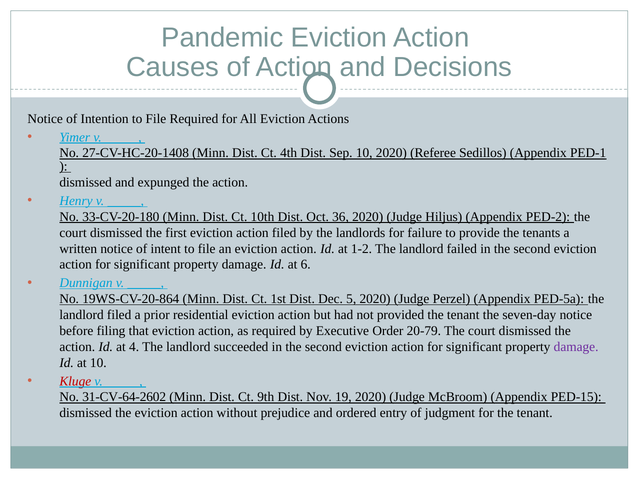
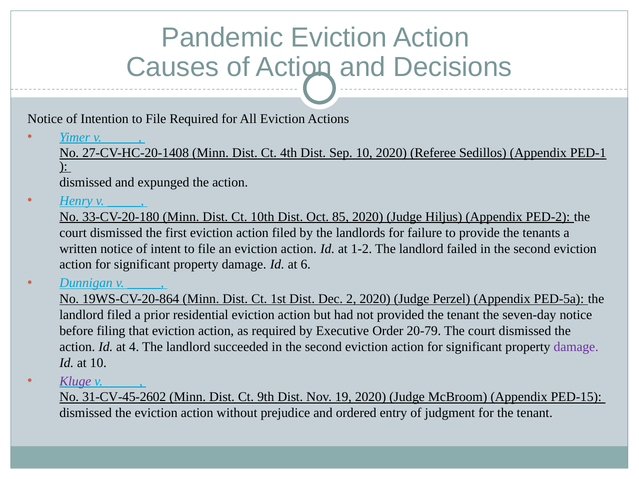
36: 36 -> 85 (341, 217)
5: 5 -> 2 (351, 299)
Kluge colour: red -> purple (75, 381)
31-CV-64-2602: 31-CV-64-2602 -> 31-CV-45-2602 (124, 397)
